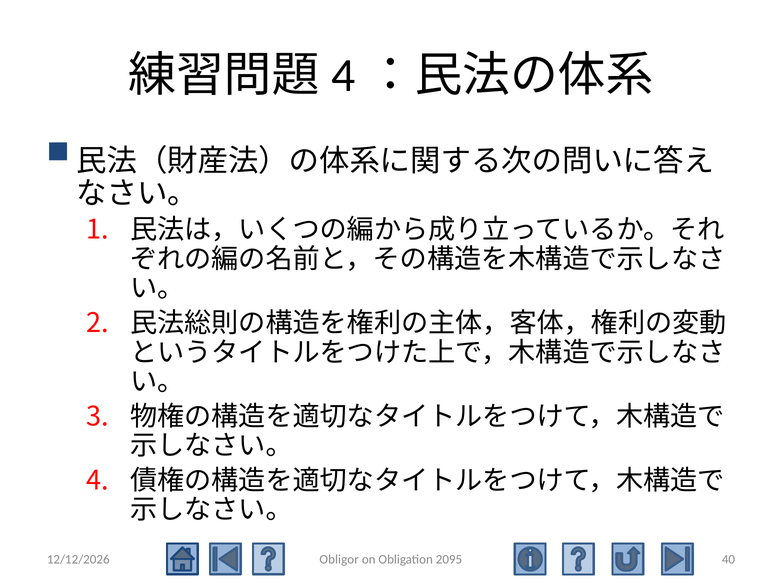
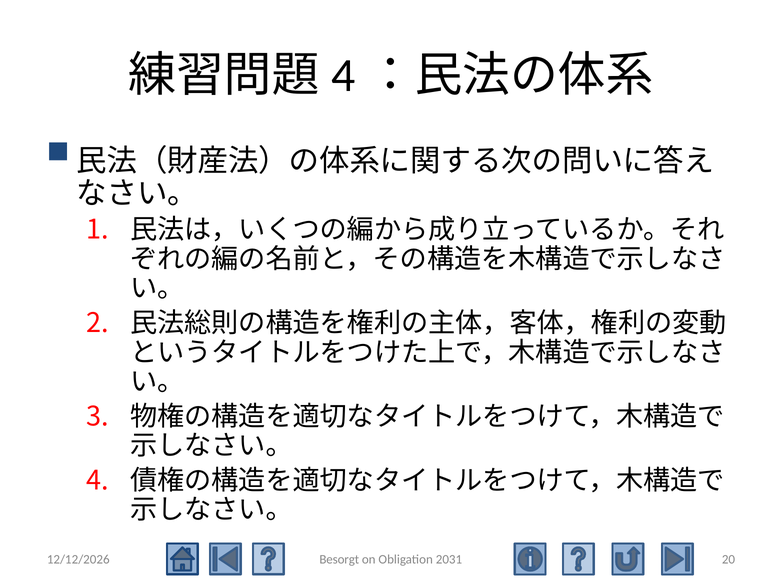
Obligor: Obligor -> Besorgt (339, 560)
2095: 2095 -> 2031 (449, 560)
40: 40 -> 20 (728, 560)
